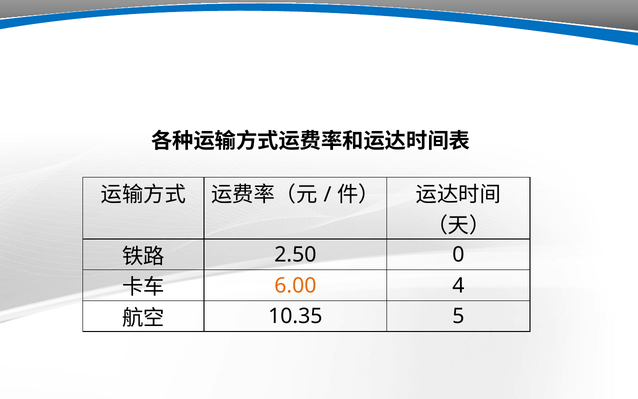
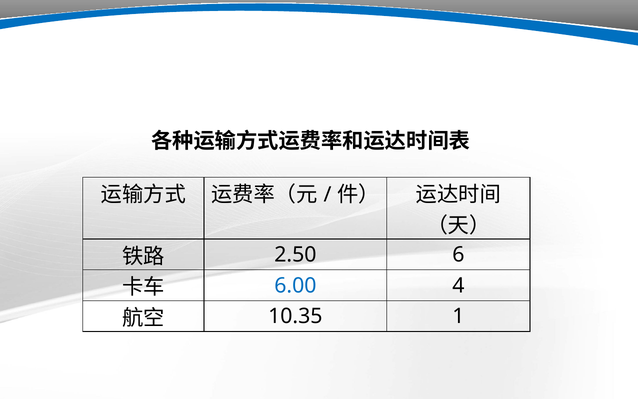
0: 0 -> 6 (458, 255)
6.00 colour: orange -> blue (295, 285)
5: 5 -> 1 (458, 316)
